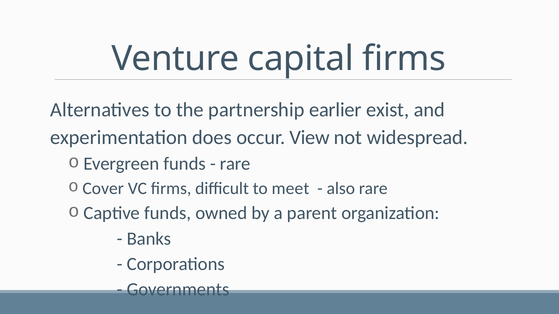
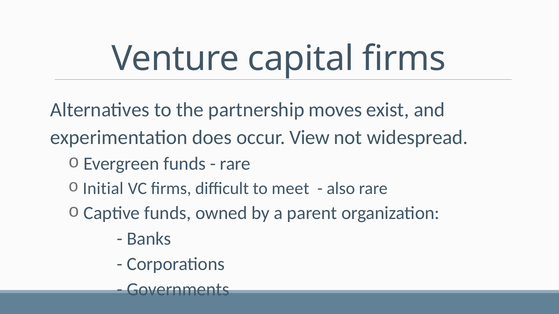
earlier: earlier -> moves (335, 110)
Cover: Cover -> Initial (103, 189)
